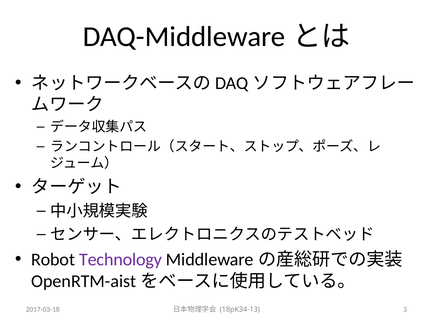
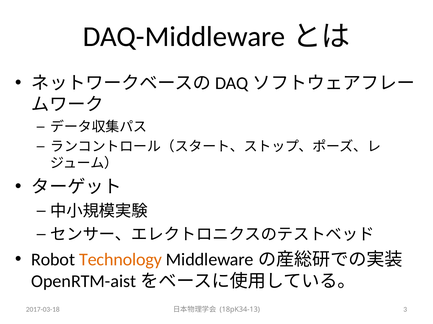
Technology colour: purple -> orange (121, 260)
